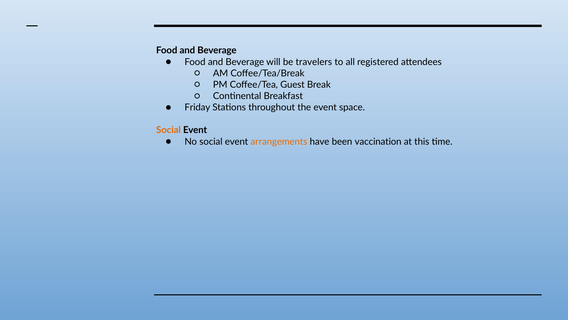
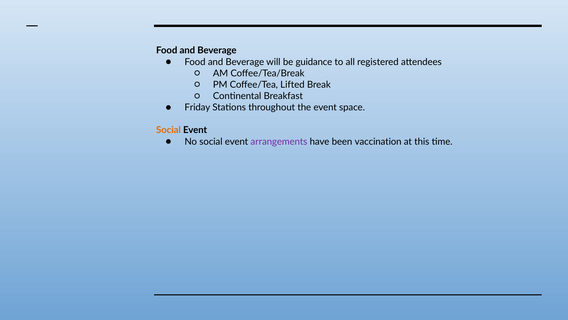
travelers: travelers -> guidance (314, 62)
Guest: Guest -> Lifted (292, 85)
arrangements colour: orange -> purple (279, 141)
